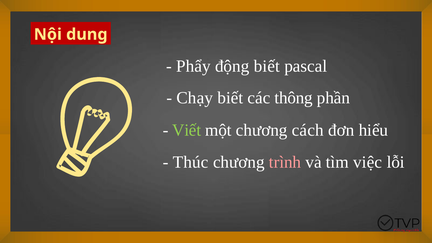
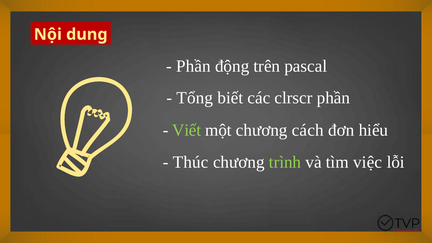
Phẩy: Phẩy -> Phần (193, 66)
động biết: biết -> trên (267, 66)
Chạy: Chạy -> Tổng (195, 98)
thông: thông -> clrscr (294, 98)
trình colour: pink -> light green (285, 162)
